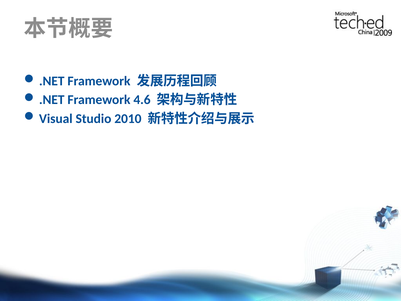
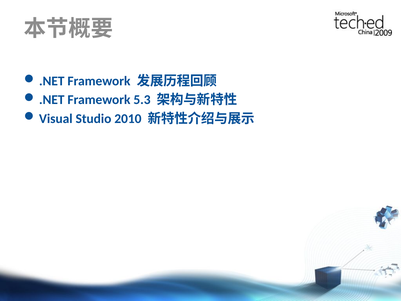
4.6: 4.6 -> 5.3 (142, 100)
